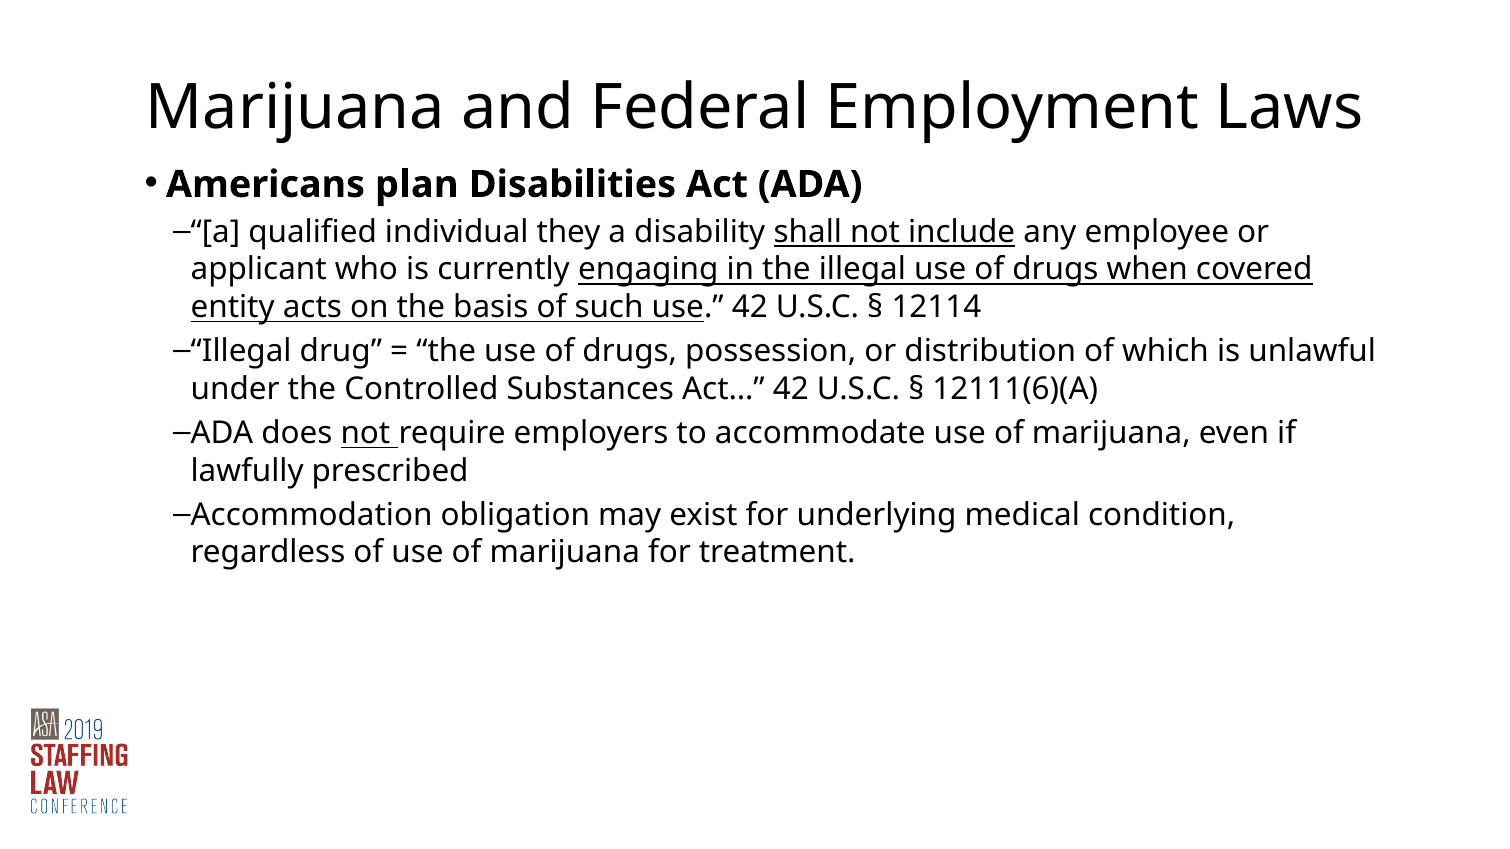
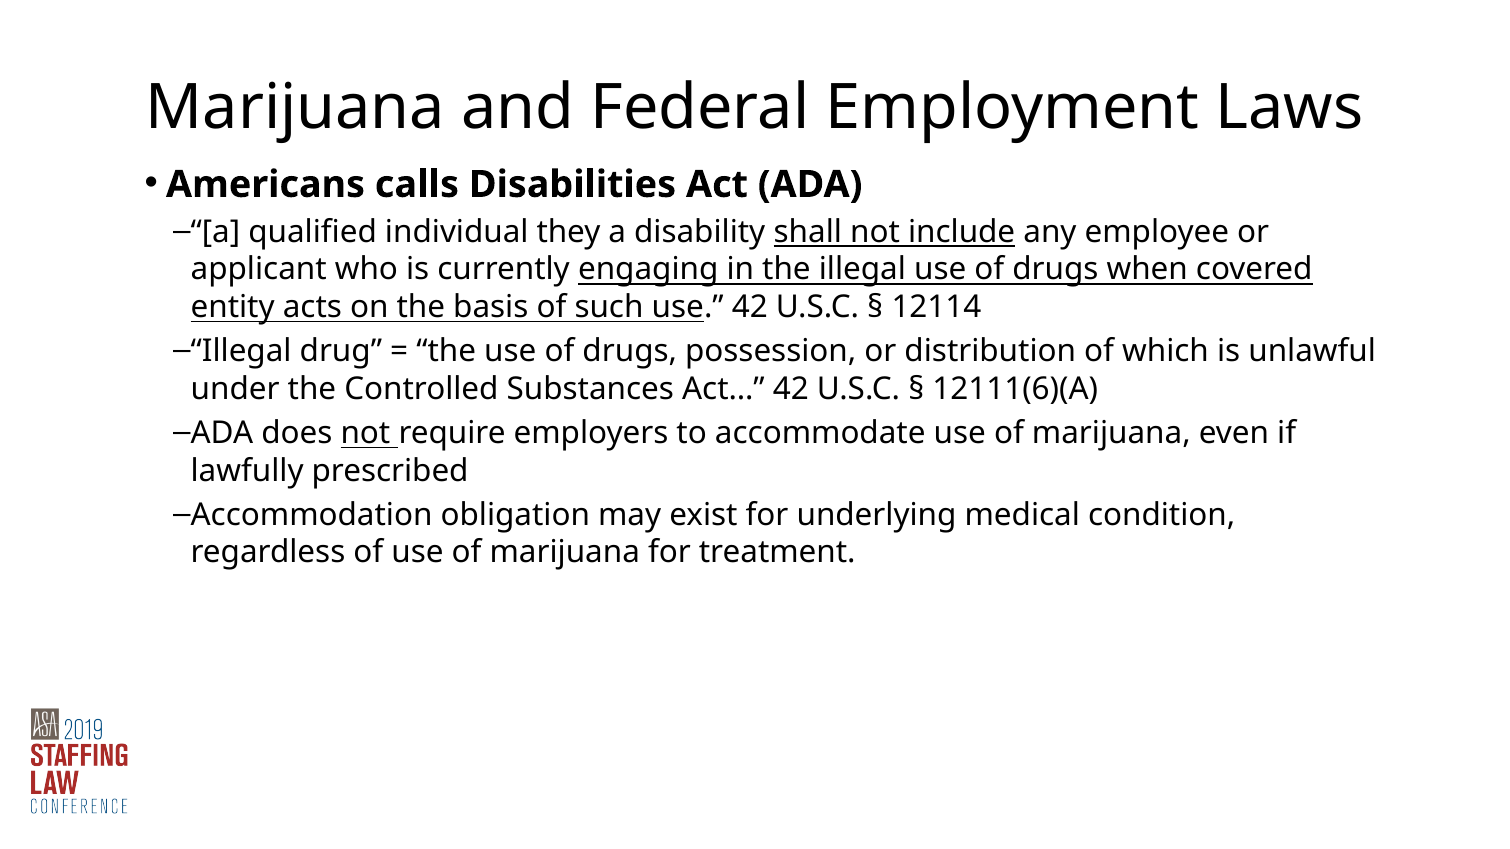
plan: plan -> calls (417, 185)
